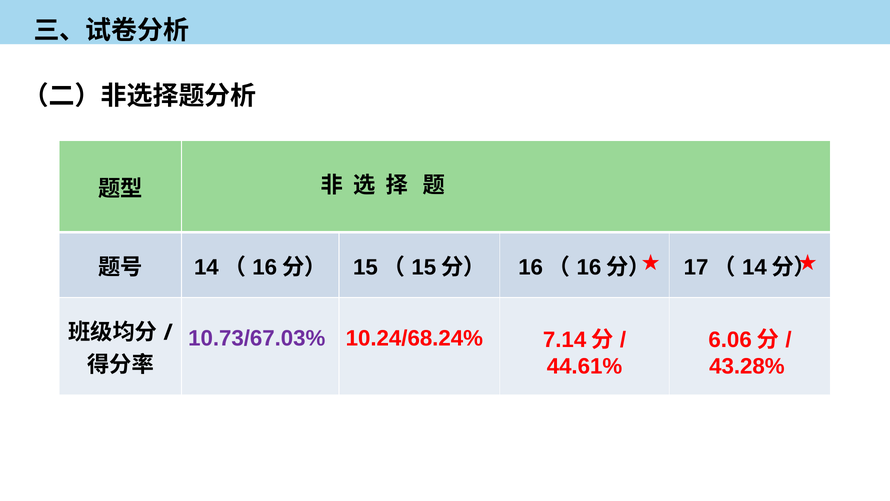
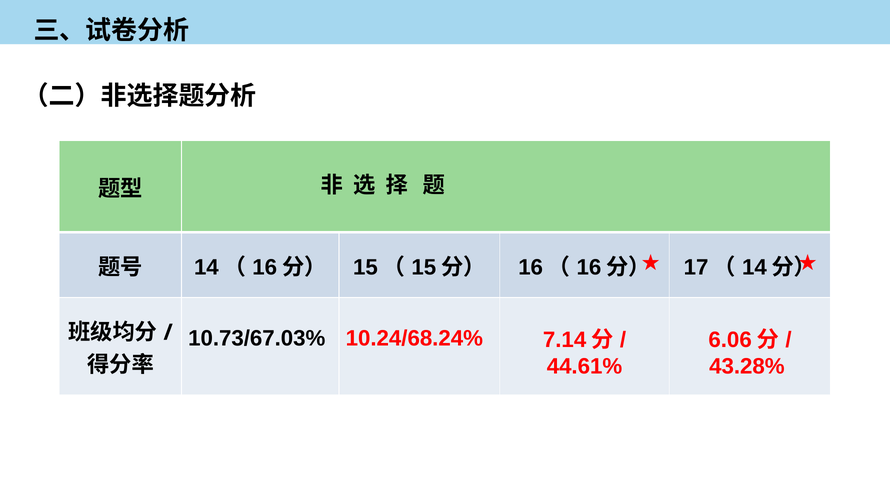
10.73/67.03% colour: purple -> black (257, 338)
